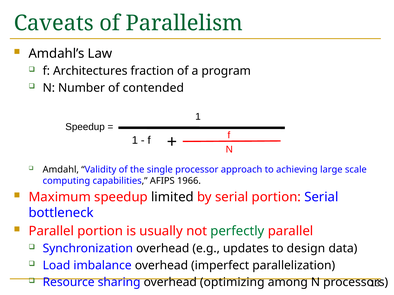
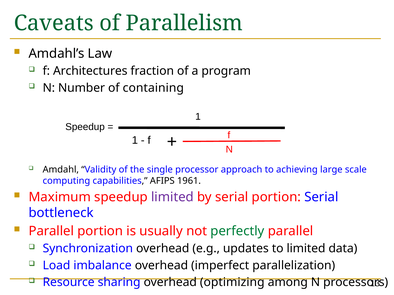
contended: contended -> containing (153, 88)
1966: 1966 -> 1961 (189, 181)
limited colour: black -> purple (172, 197)
to design: design -> limited (306, 249)
